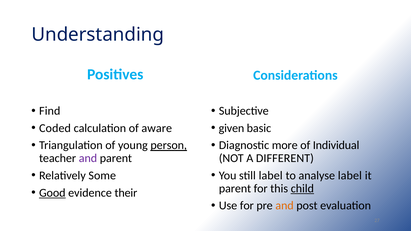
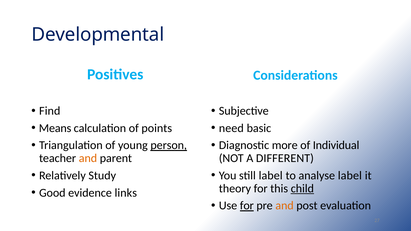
Understanding: Understanding -> Developmental (98, 35)
Coded: Coded -> Means (55, 128)
aware: aware -> points (157, 128)
given: given -> need (231, 128)
and colour: purple -> orange (88, 158)
Some: Some -> Study (102, 176)
parent: parent -> theory (235, 189)
Good underline: present -> none (52, 193)
their: their -> links (126, 193)
for underline: none -> present (247, 206)
